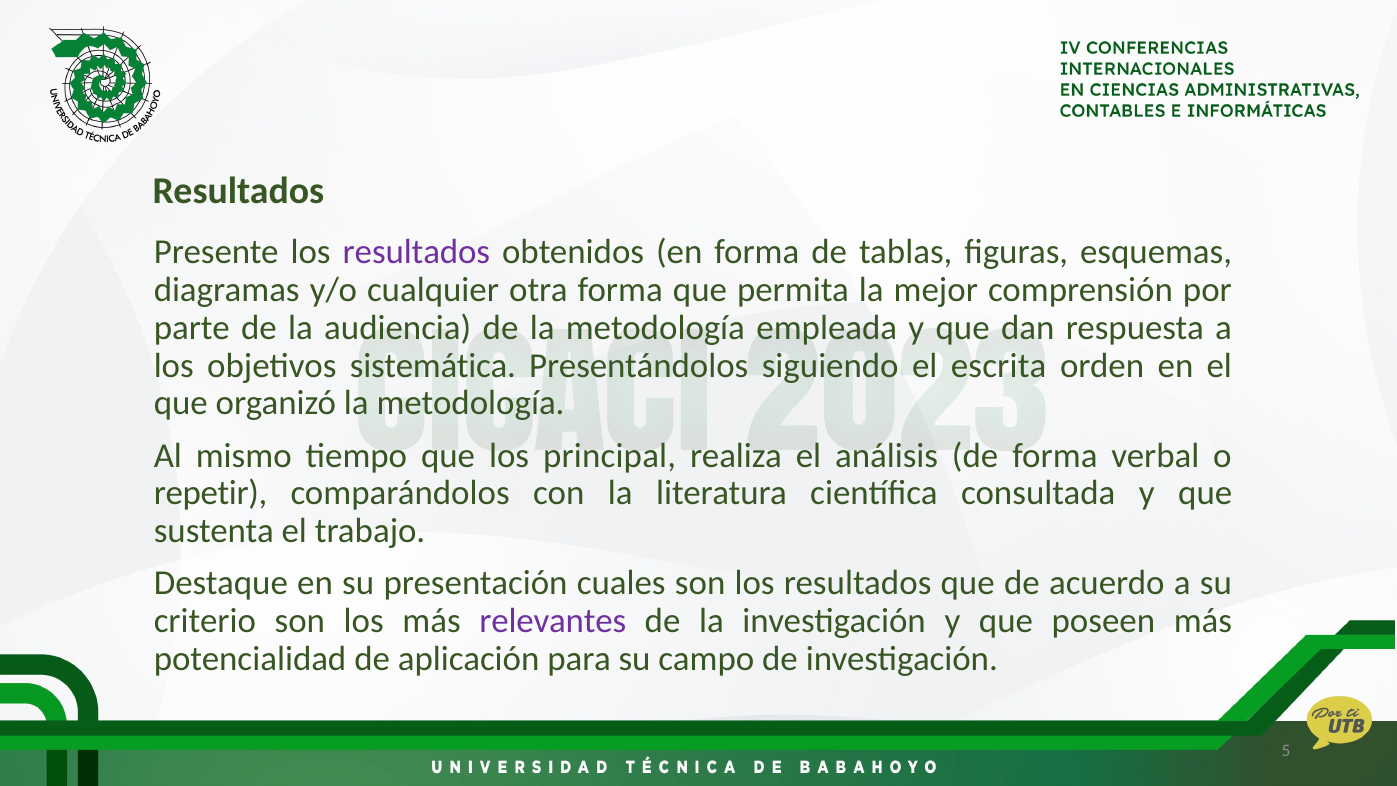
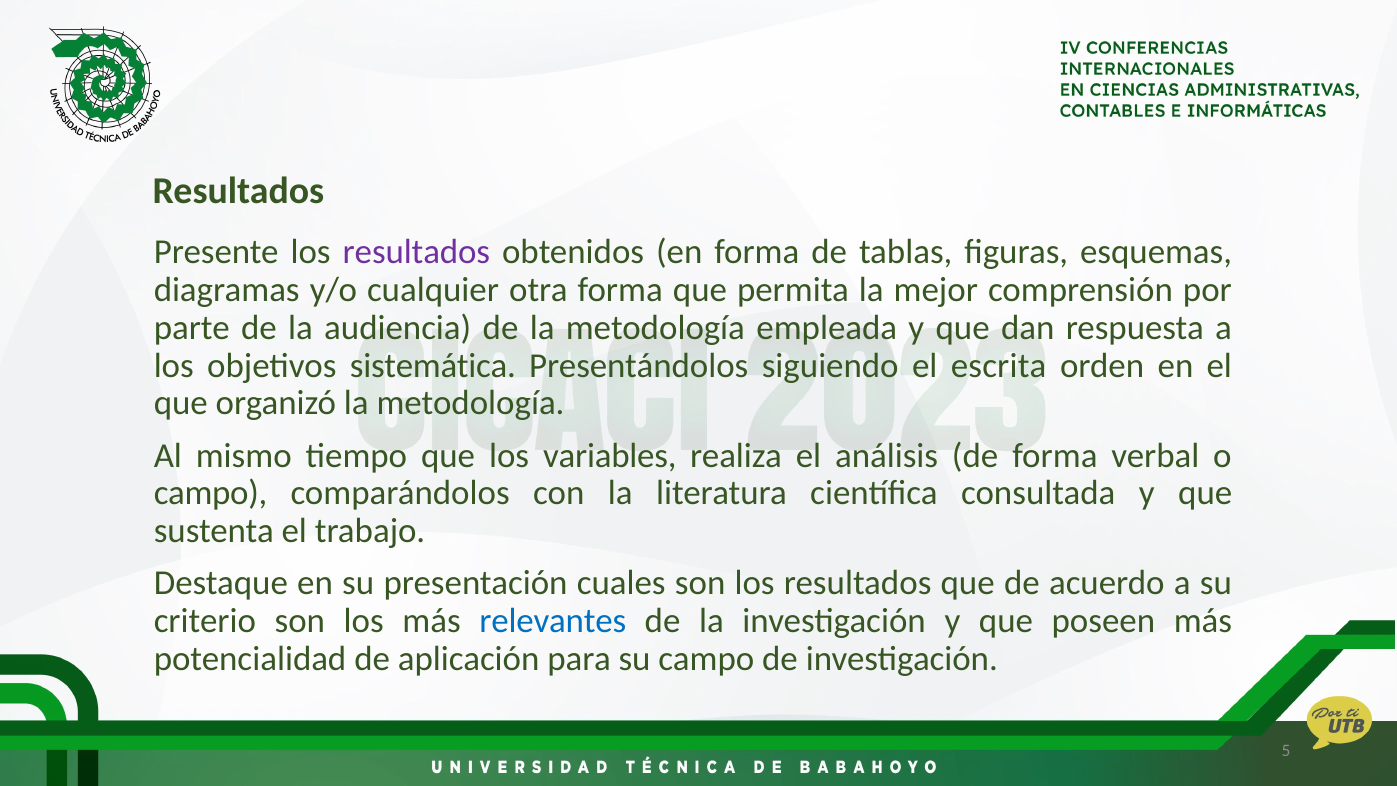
principal: principal -> variables (610, 455)
repetir: repetir -> campo (211, 493)
relevantes colour: purple -> blue (553, 621)
